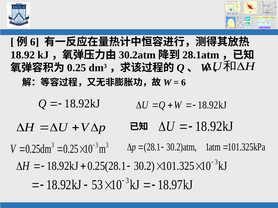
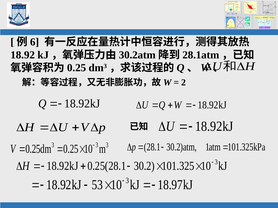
6: 6 -> 2 (183, 83)
